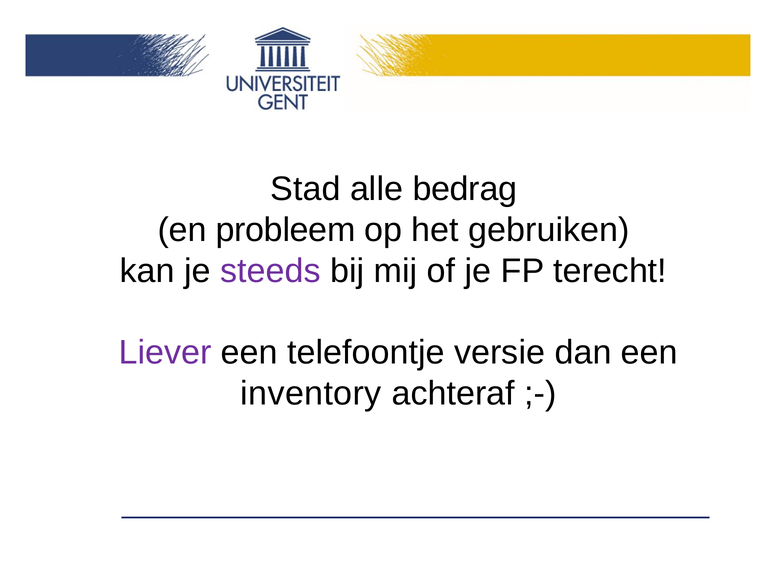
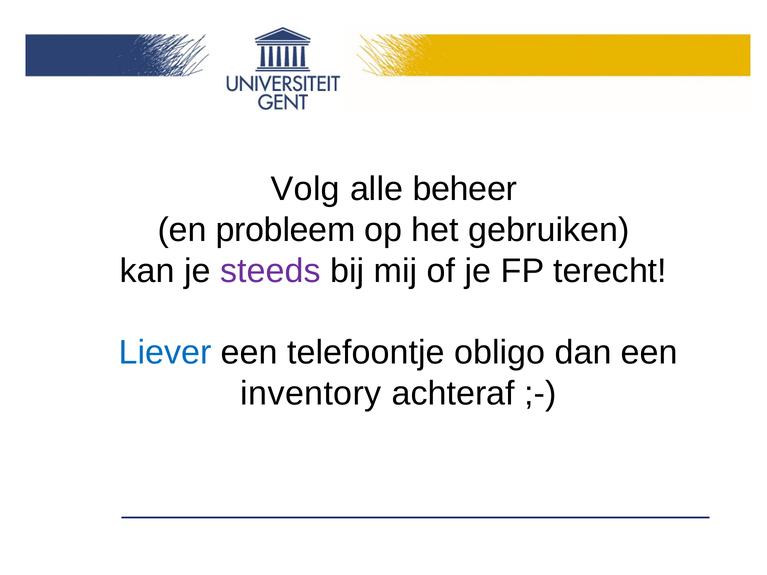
Stad: Stad -> Volg (305, 189)
bedrag: bedrag -> beheer (465, 189)
Liever colour: purple -> blue (165, 353)
versie: versie -> obligo (500, 353)
